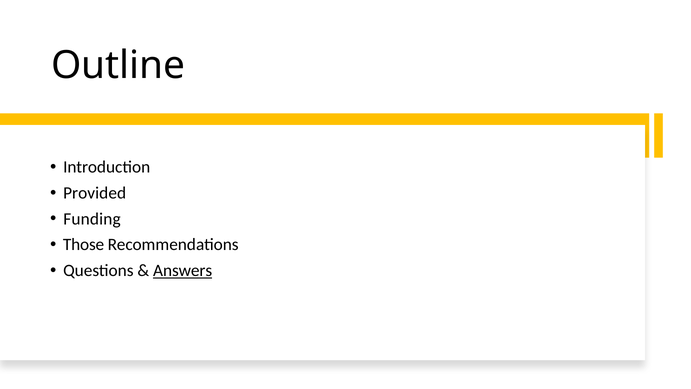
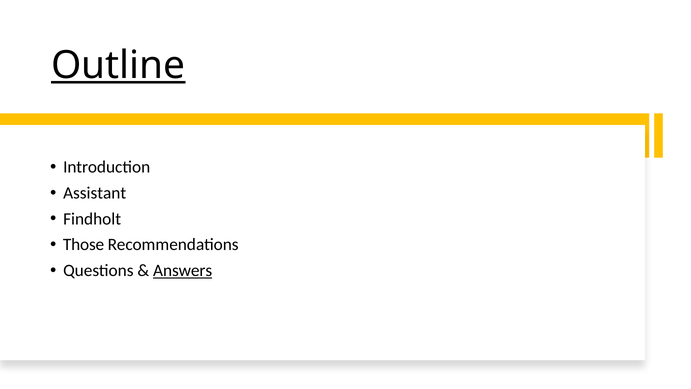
Outline underline: none -> present (118, 66)
Provided: Provided -> Assistant (95, 193)
Funding: Funding -> Findholt (92, 219)
